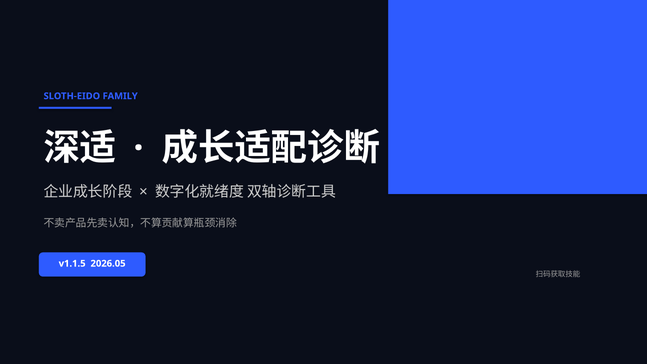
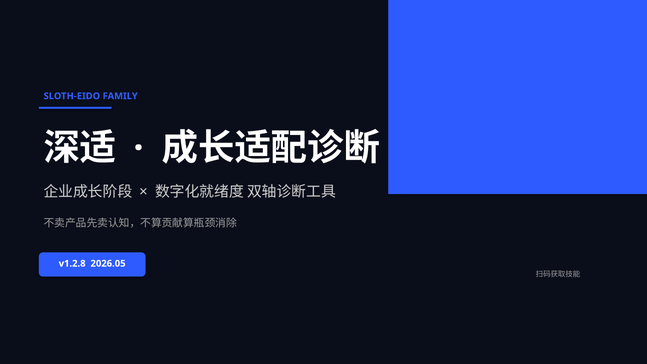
v1.1.5: v1.1.5 -> v1.2.8 (72, 263)
